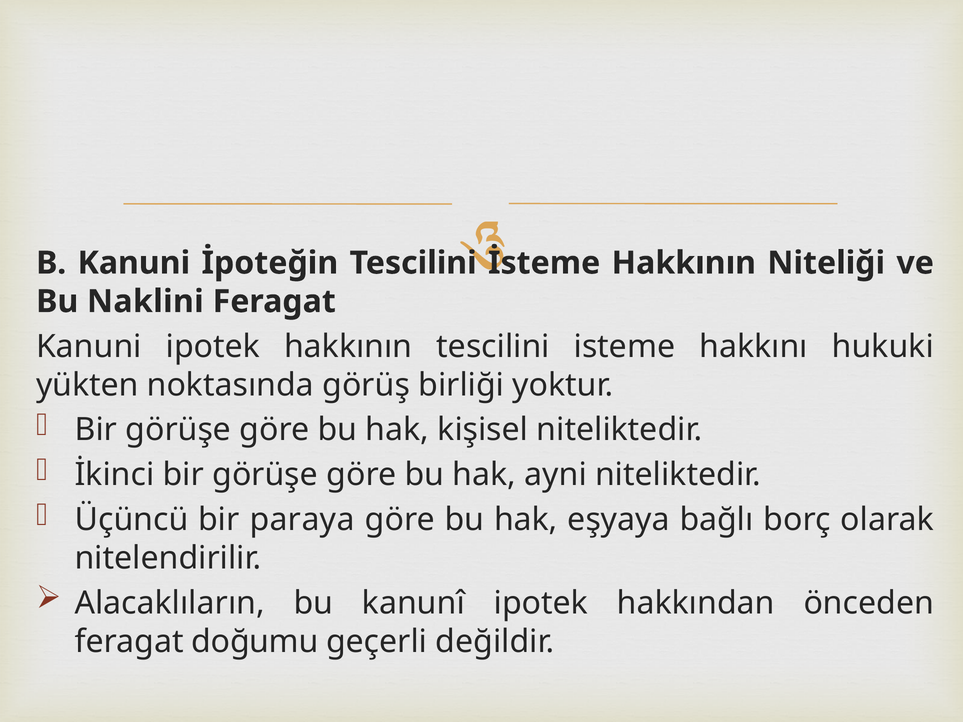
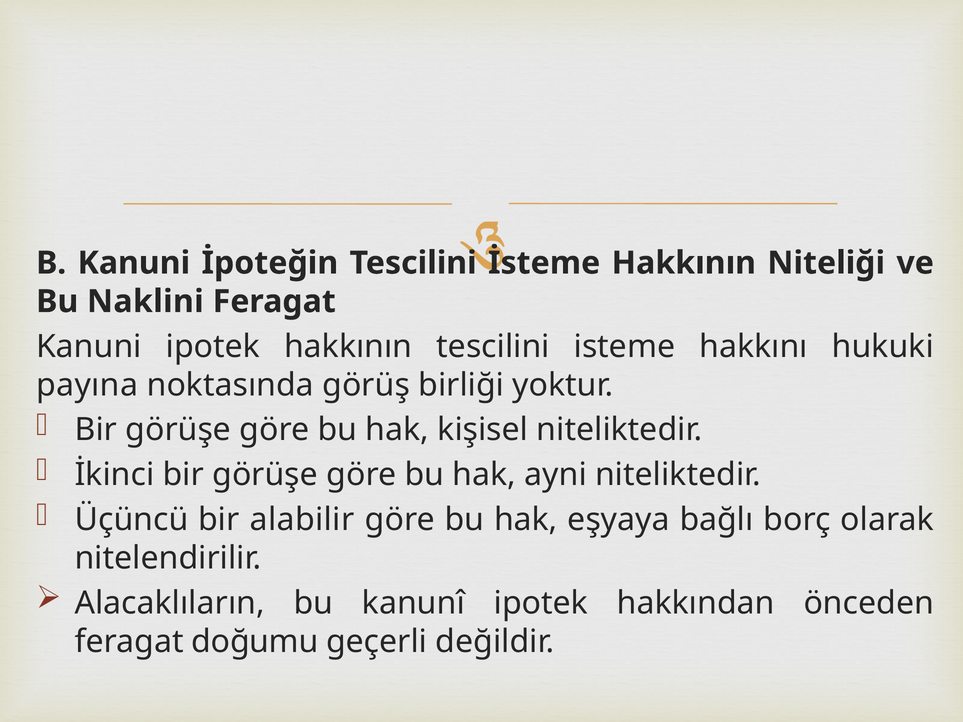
yükten: yükten -> payına (87, 385)
paraya: paraya -> alabilir (302, 520)
